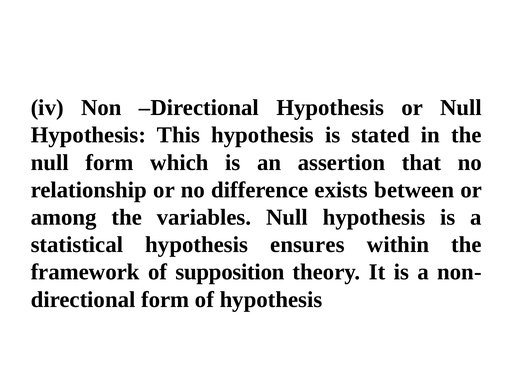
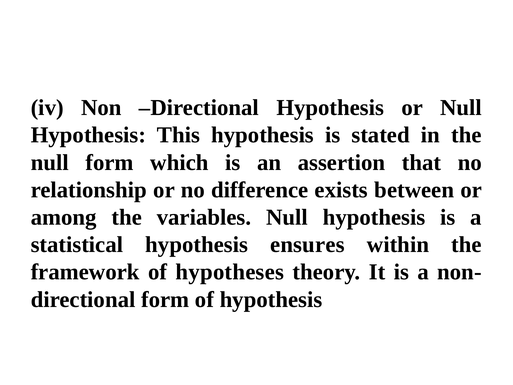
supposition: supposition -> hypotheses (230, 272)
